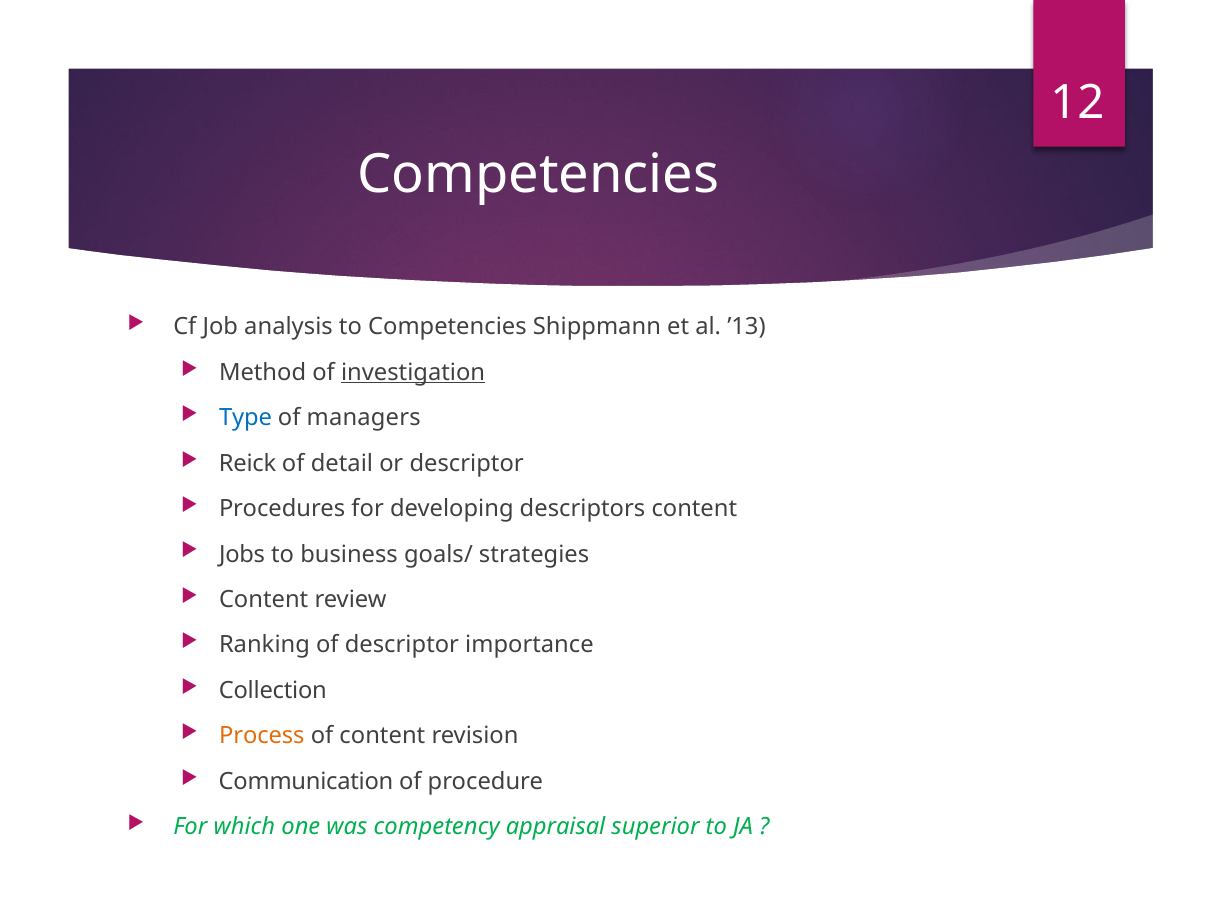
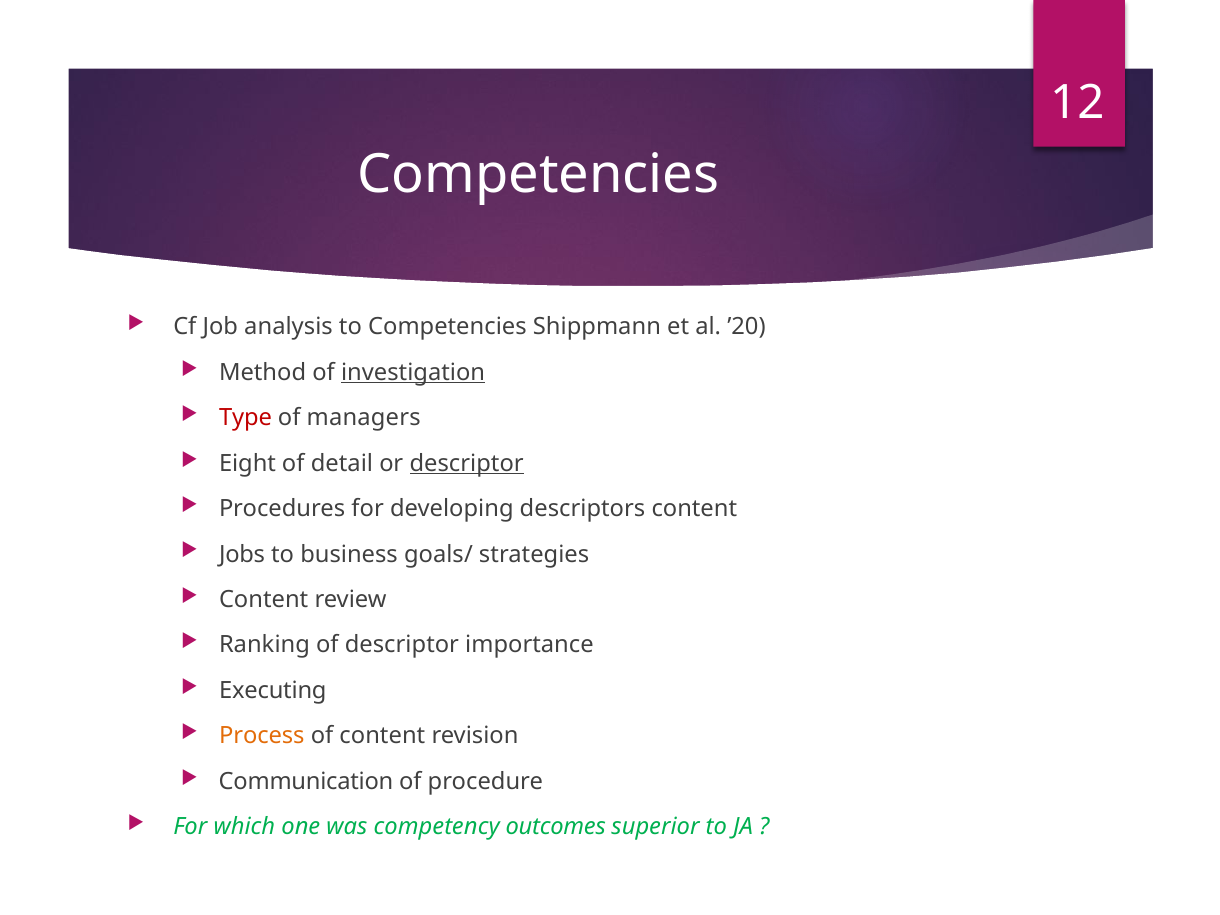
’13: ’13 -> ’20 (746, 327)
Type colour: blue -> red (245, 418)
Reick: Reick -> Eight (247, 463)
descriptor underline: none -> present (467, 463)
Collection: Collection -> Executing (273, 690)
appraisal: appraisal -> outcomes (556, 827)
